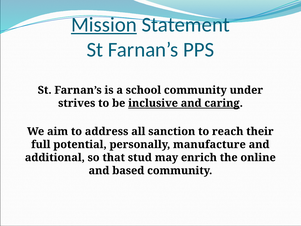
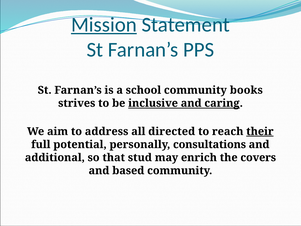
under: under -> books (246, 90)
sanction: sanction -> directed (172, 131)
their underline: none -> present (260, 131)
manufacture: manufacture -> consultations (210, 144)
online: online -> covers (258, 157)
